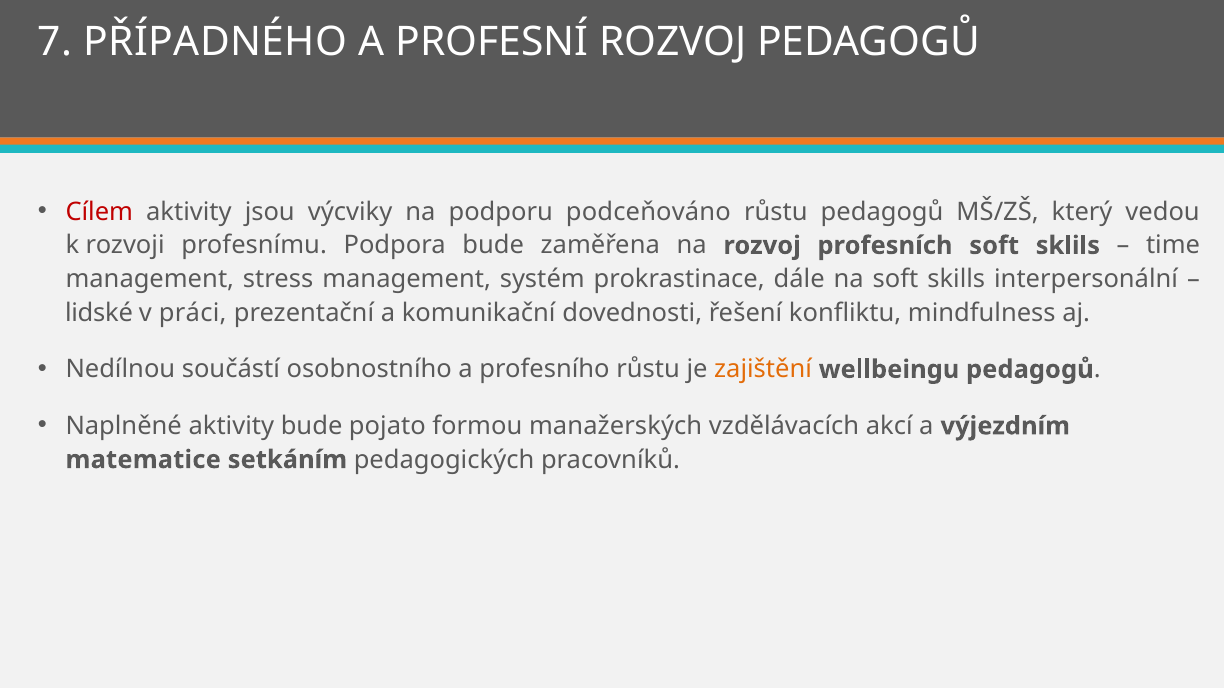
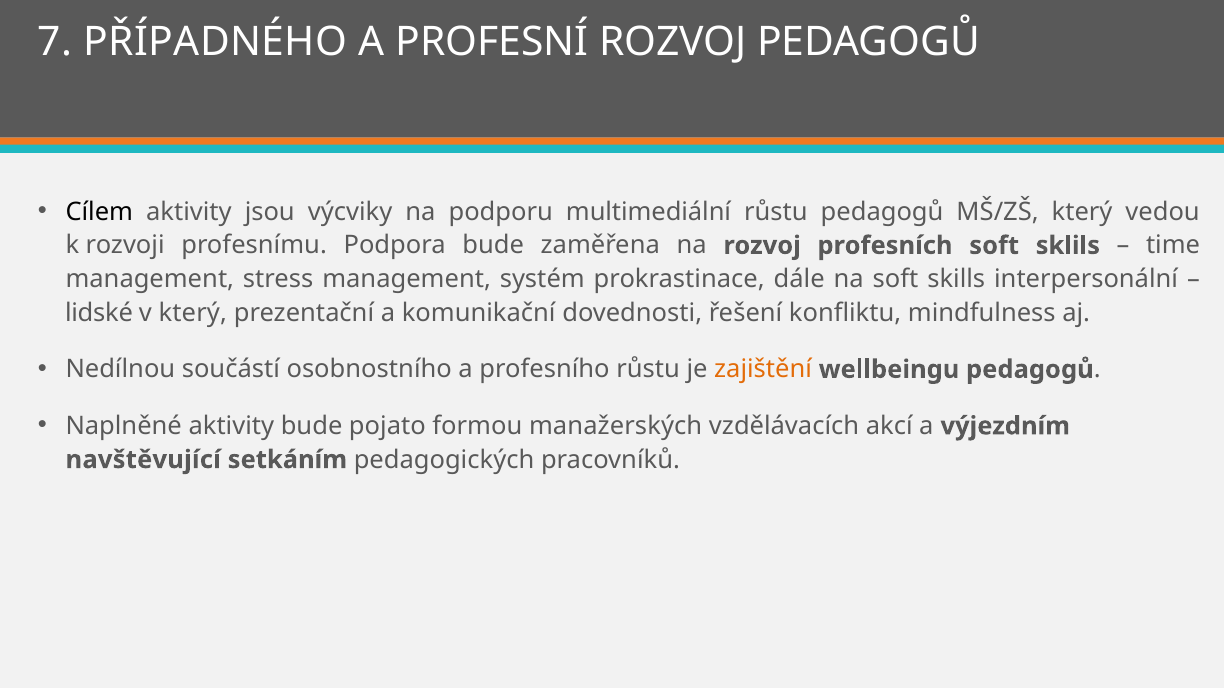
Cílem colour: red -> black (99, 212)
podceňováno: podceňováno -> multimediální (648, 212)
v práci: práci -> který (193, 313)
matematice: matematice -> navštěvující (143, 460)
